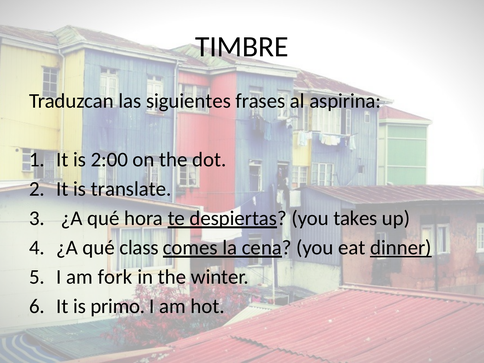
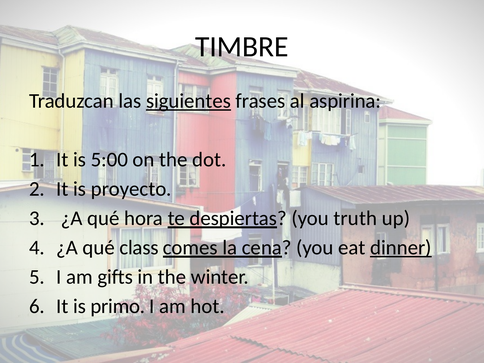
siguientes underline: none -> present (188, 101)
2:00: 2:00 -> 5:00 (109, 160)
translate: translate -> proyecto (131, 189)
takes: takes -> truth (355, 218)
fork: fork -> gifts (115, 277)
